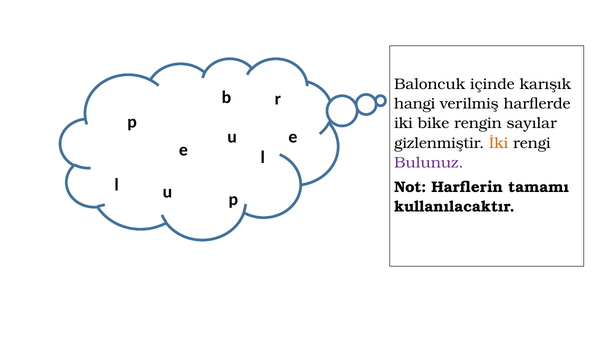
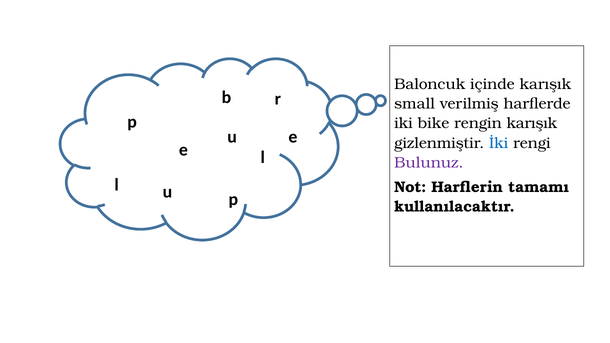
hangi: hangi -> small (415, 104)
rengin sayılar: sayılar -> karışık (532, 123)
İki colour: orange -> blue (499, 143)
